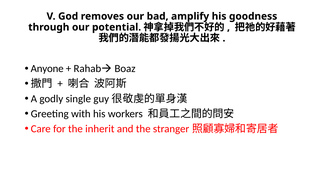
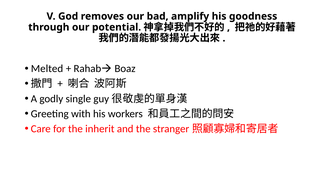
Anyone: Anyone -> Melted (47, 69)
